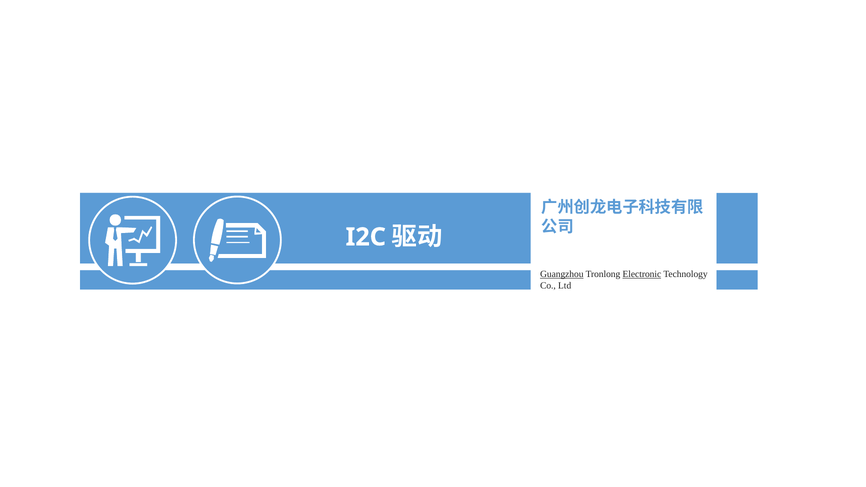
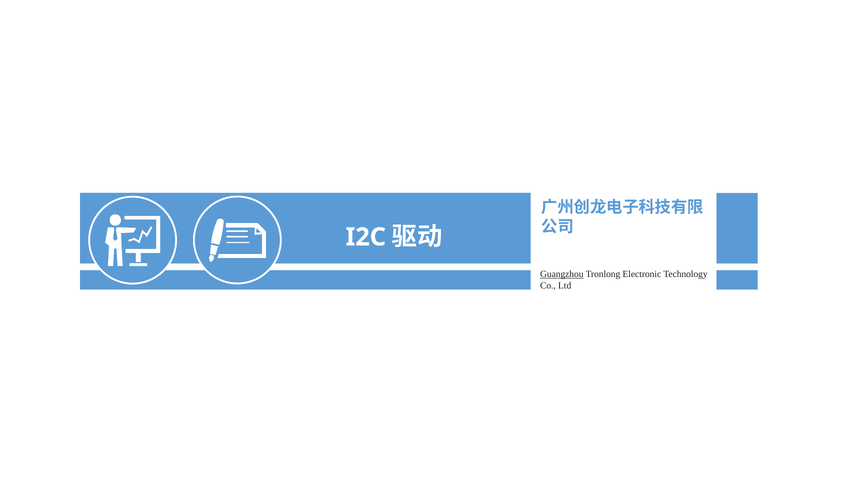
Electronic underline: present -> none (642, 274)
